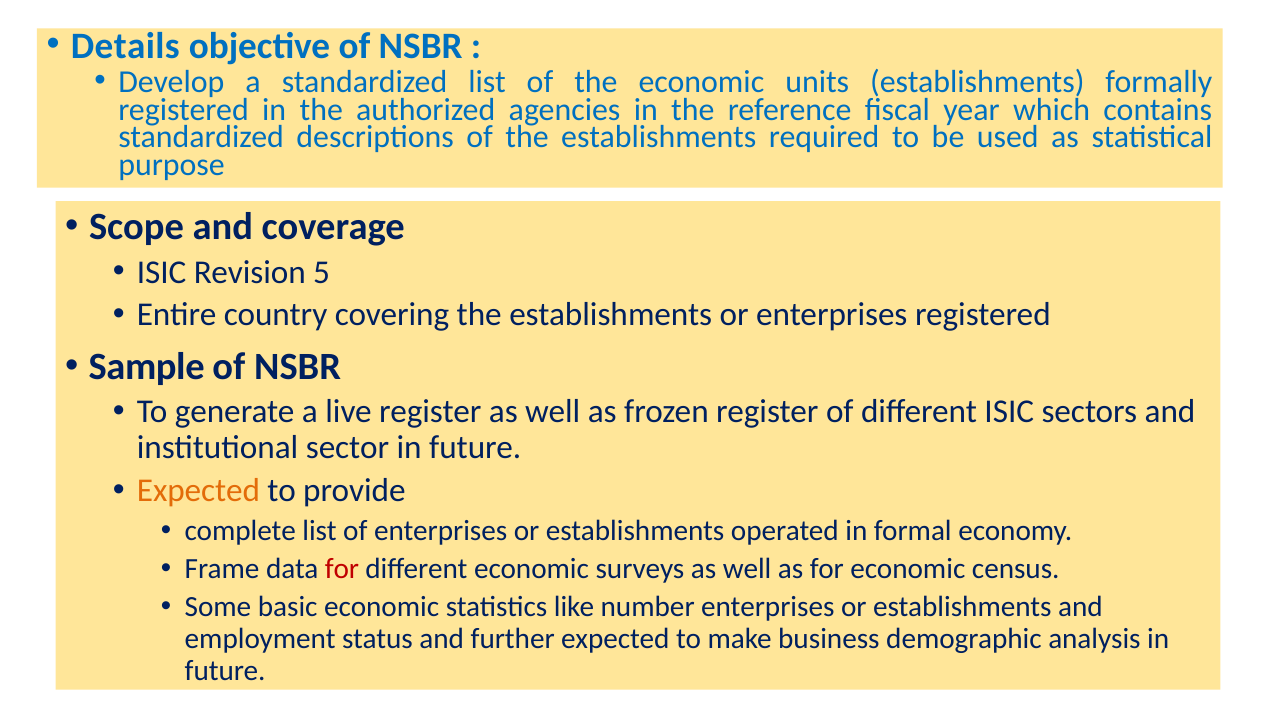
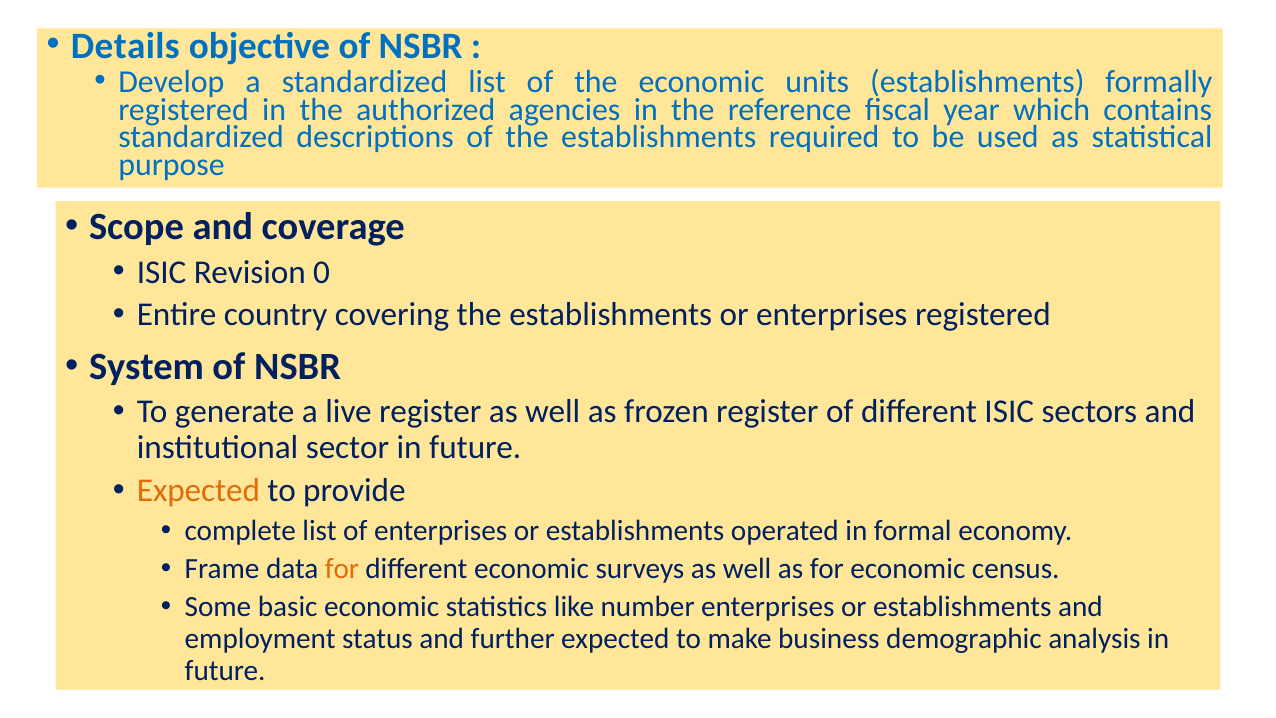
5: 5 -> 0 (322, 272)
Sample: Sample -> System (147, 366)
for colour: red -> orange (342, 569)
